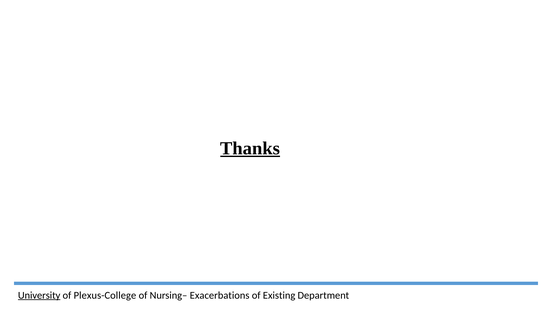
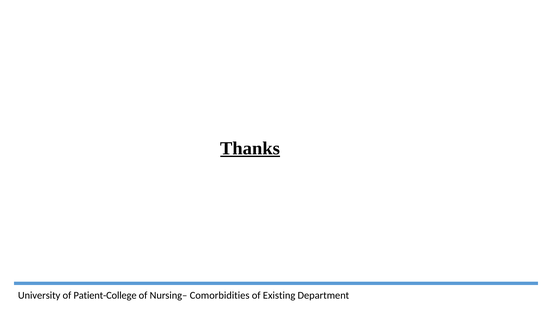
University underline: present -> none (39, 295)
Plexus-College: Plexus-College -> Patient-College (105, 295)
Exacerbations: Exacerbations -> Comorbidities (220, 295)
